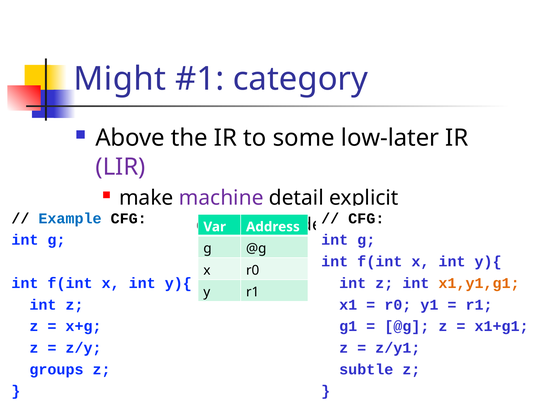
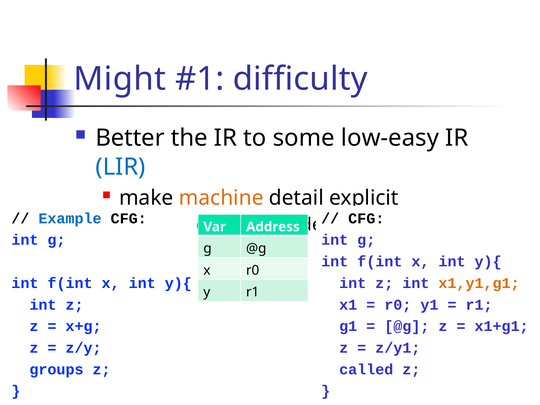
category: category -> difficulty (300, 79)
Above: Above -> Better (130, 138)
low-later: low-later -> low-easy (390, 138)
LIR colour: purple -> blue (121, 167)
machine colour: purple -> orange (221, 198)
subtle: subtle -> called (366, 369)
